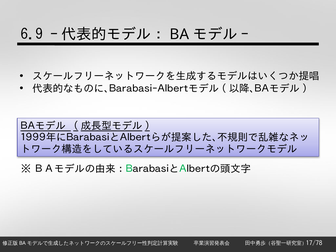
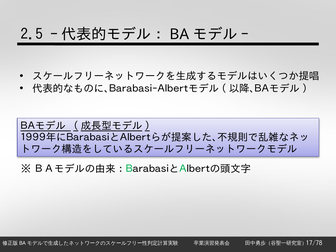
6.9: 6.9 -> 2.5 (32, 34)
